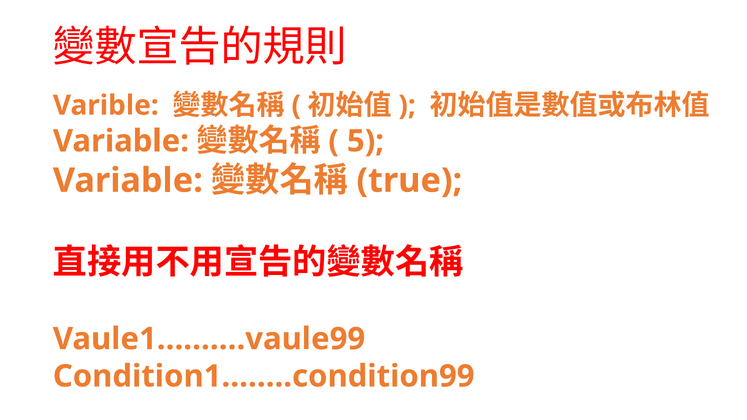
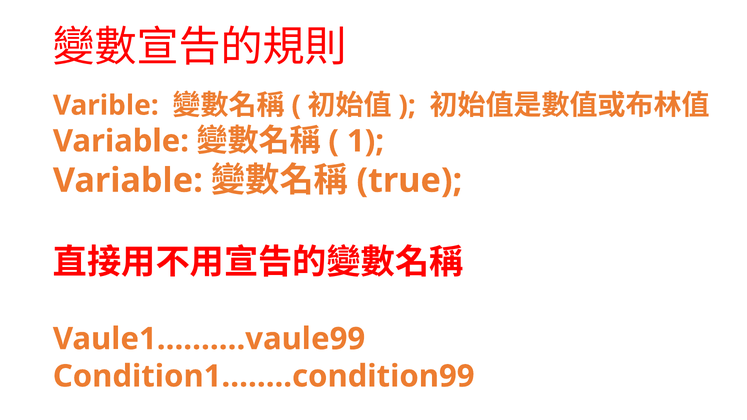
5: 5 -> 1 (366, 141)
